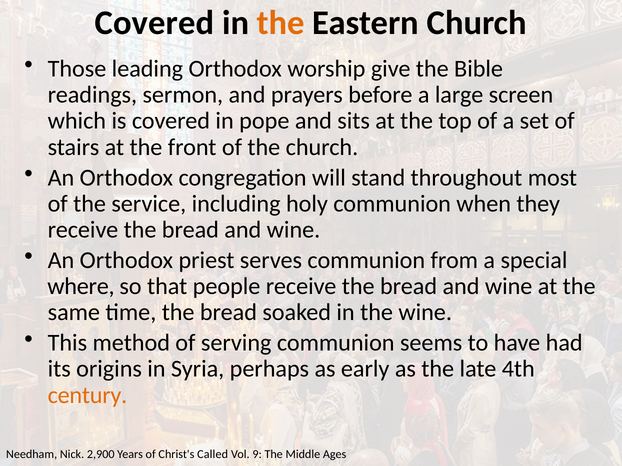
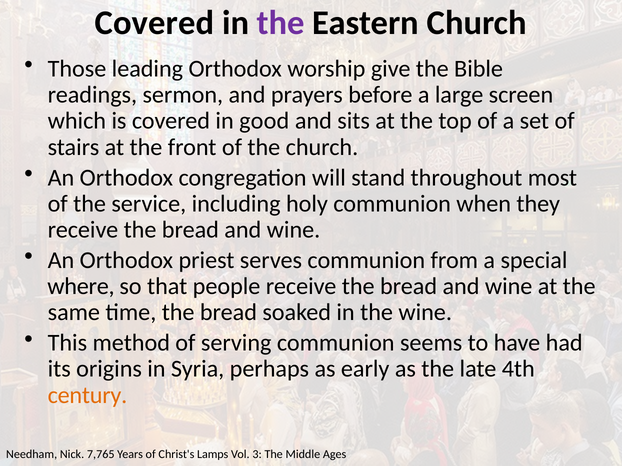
the colour: orange -> purple (281, 23)
pope: pope -> good (264, 121)
2,900: 2,900 -> 7,765 (101, 455)
Called: Called -> Lamps (213, 455)
9: 9 -> 3 (257, 455)
